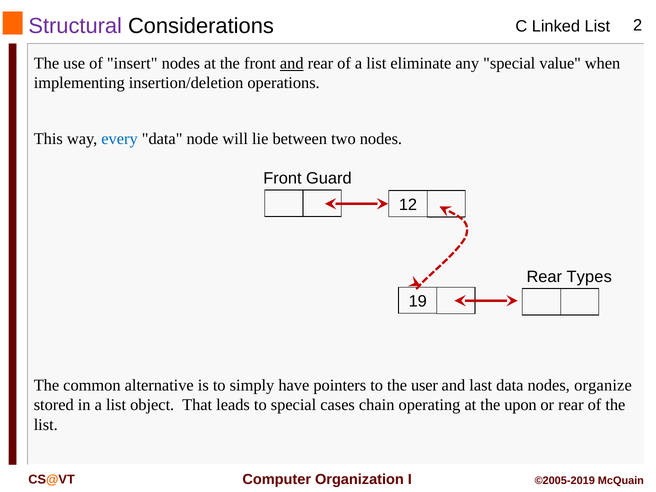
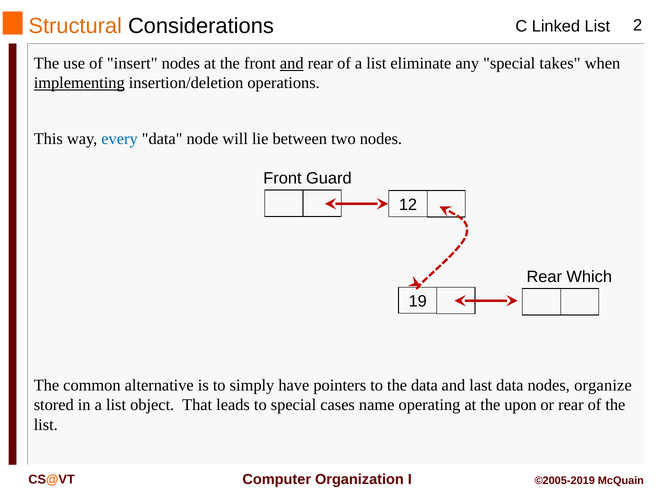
Structural colour: purple -> orange (75, 26)
value: value -> takes (560, 63)
implementing underline: none -> present (79, 83)
Types: Types -> Which (589, 277)
the user: user -> data (424, 385)
chain: chain -> name (377, 405)
